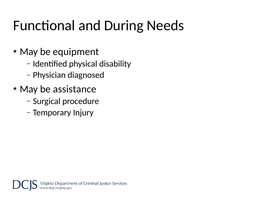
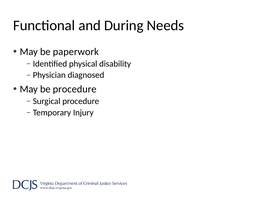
equipment: equipment -> paperwork (76, 51)
be assistance: assistance -> procedure (75, 89)
